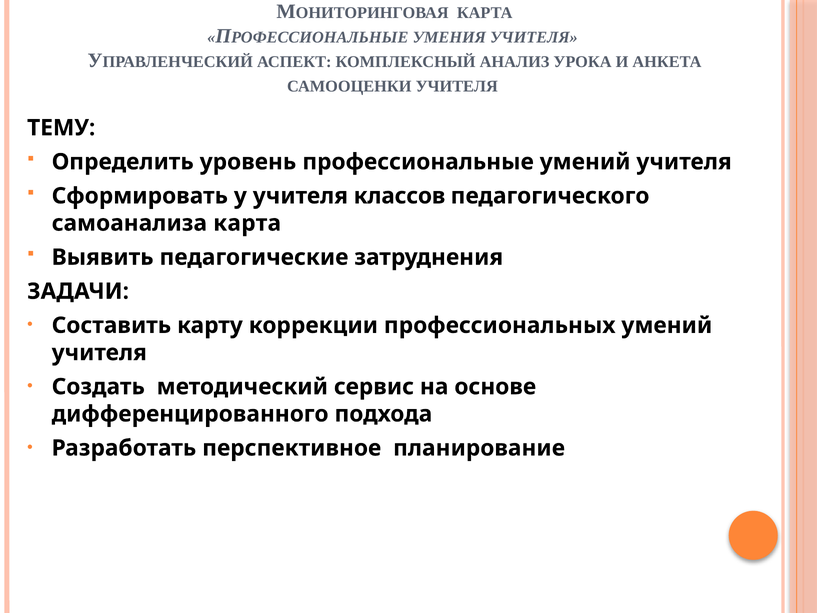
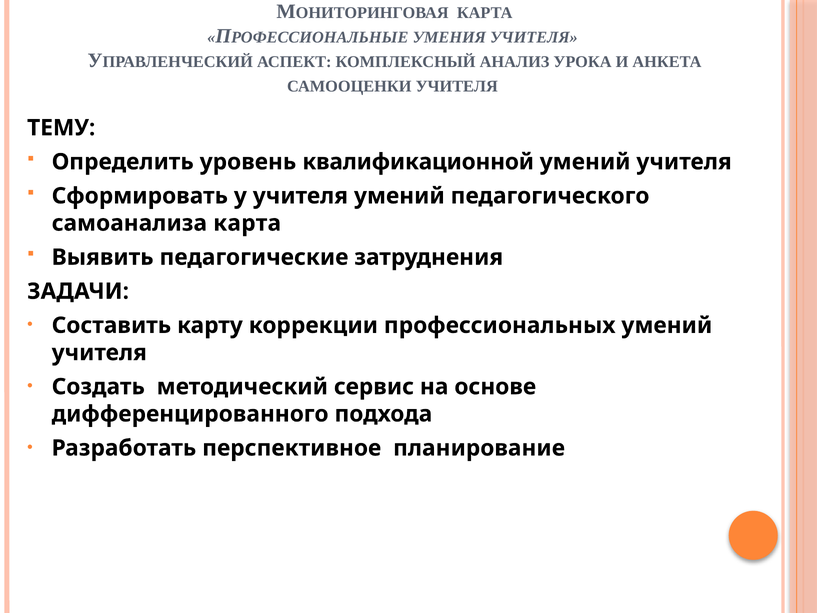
профессиональные: профессиональные -> квалификационной (418, 162)
учителя классов: классов -> умений (399, 196)
